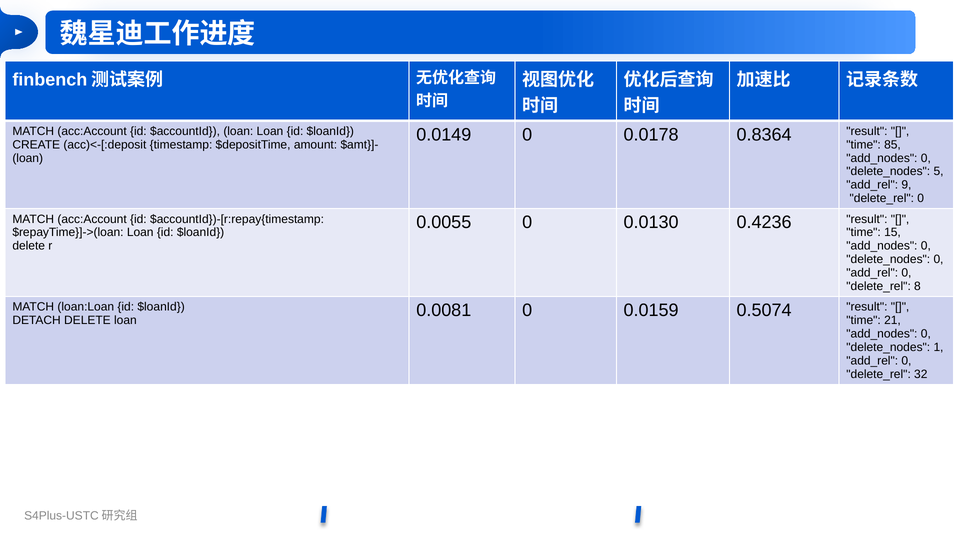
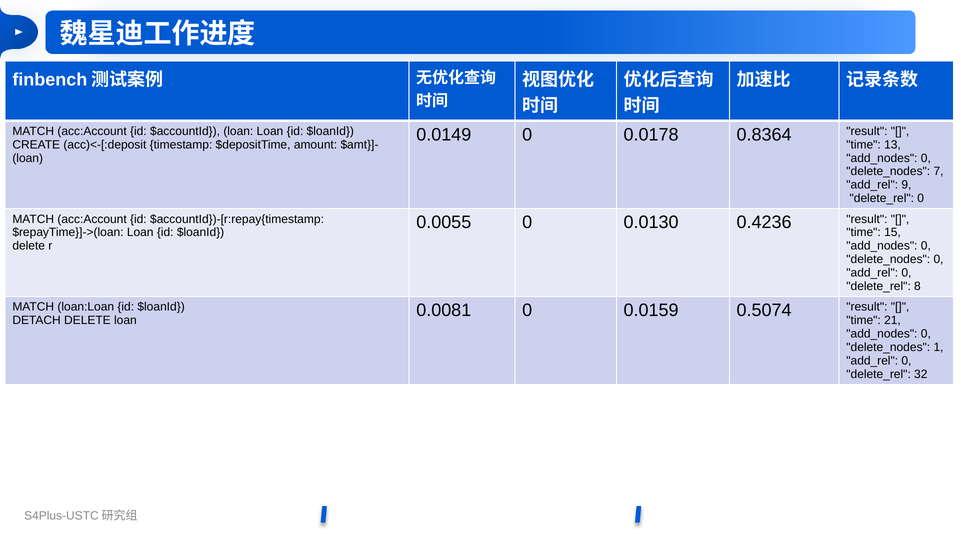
85: 85 -> 13 (892, 145)
5: 5 -> 7 (939, 172)
